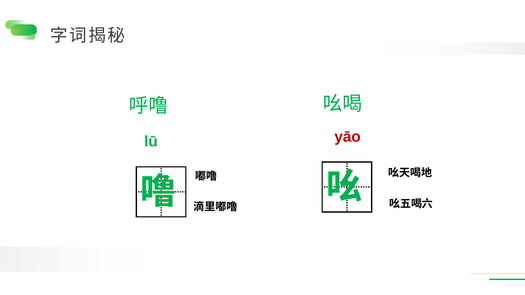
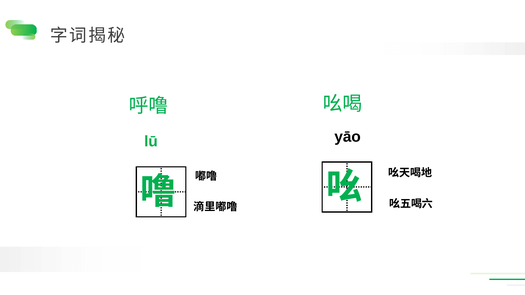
yāo colour: red -> black (348, 137)
